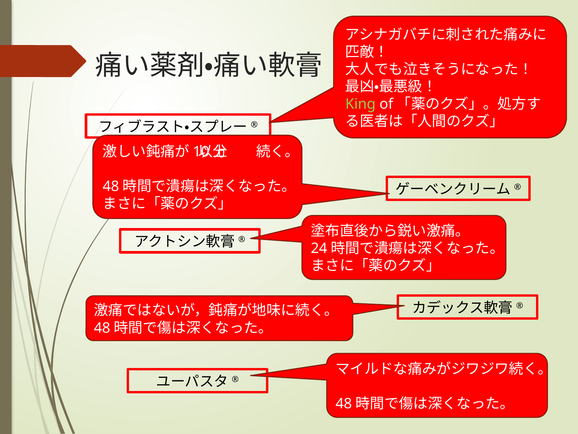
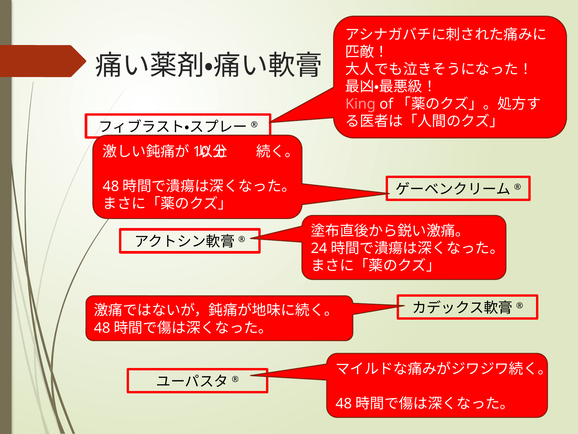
King colour: light green -> pink (360, 104)
